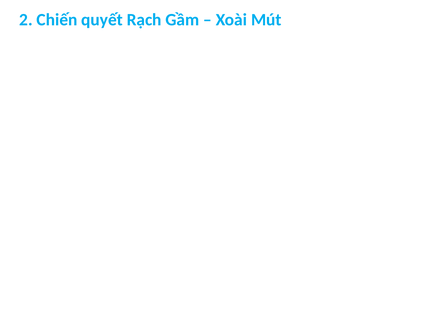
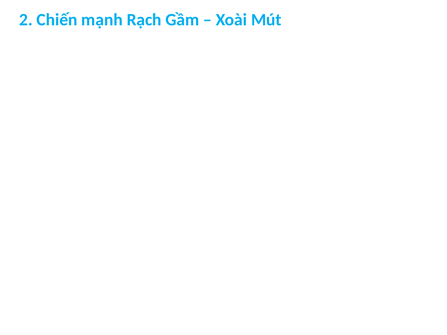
quyết: quyết -> mạnh (102, 20)
